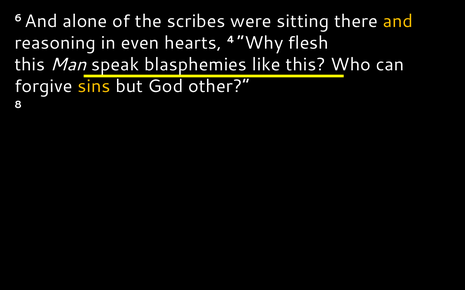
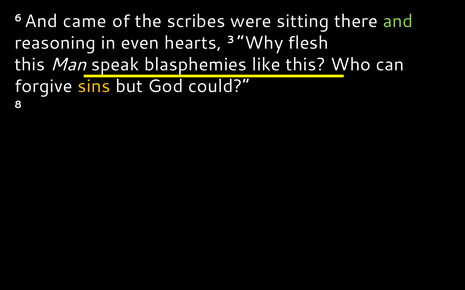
alone: alone -> came (85, 21)
and colour: yellow -> light green (398, 21)
4: 4 -> 3 (231, 40)
other: other -> could (219, 86)
